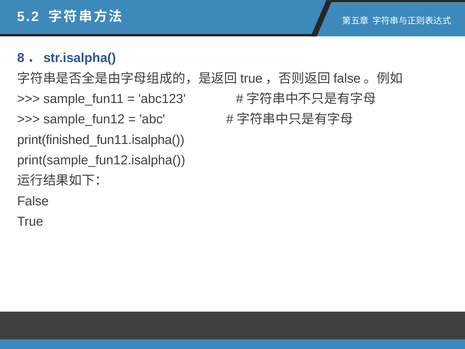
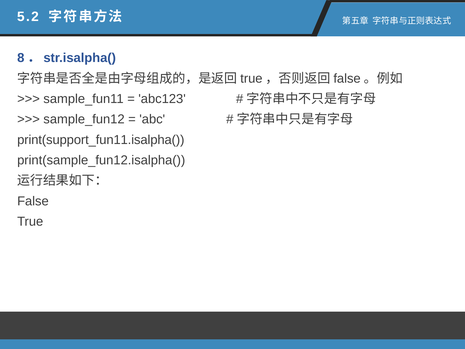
print(finished_fun11.isalpha(: print(finished_fun11.isalpha( -> print(support_fun11.isalpha( (101, 140)
